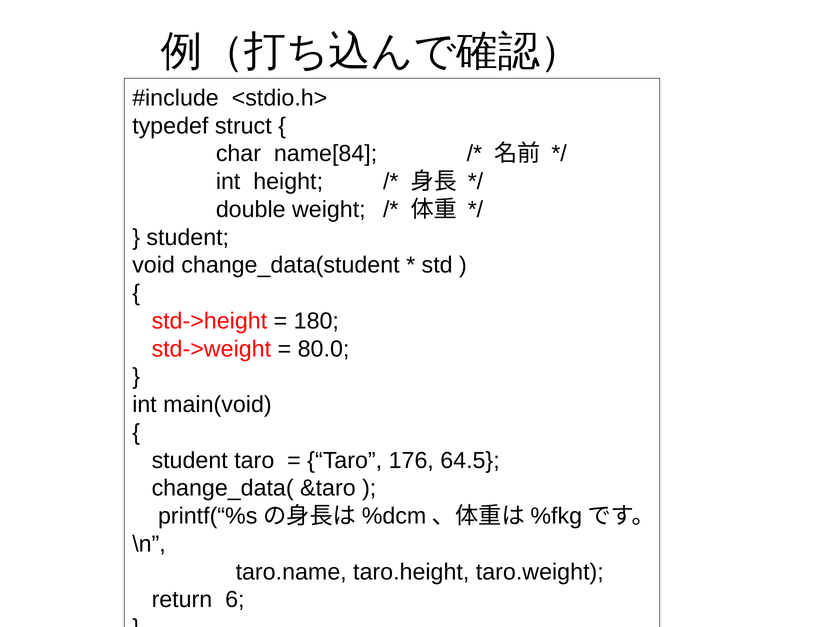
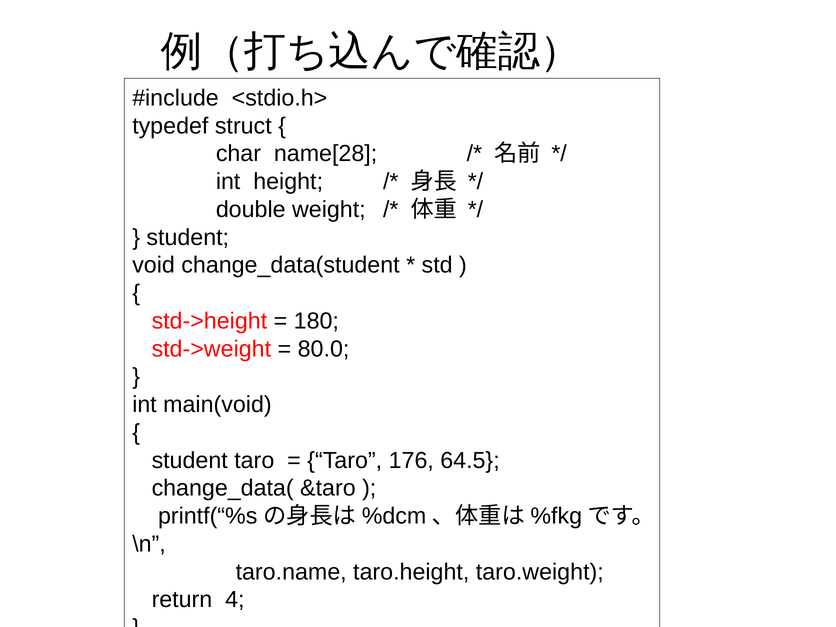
name[84: name[84 -> name[28 (326, 154)
6: 6 -> 4 (235, 600)
